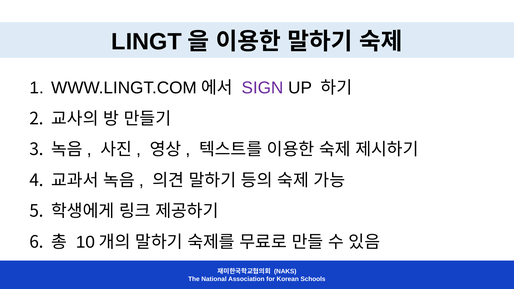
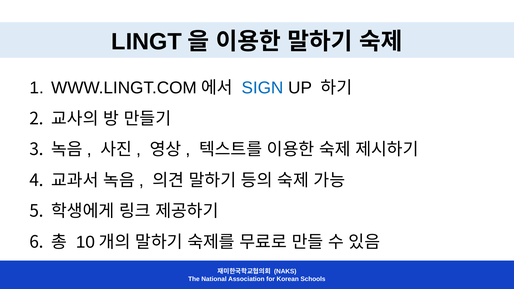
SIGN colour: purple -> blue (262, 88)
